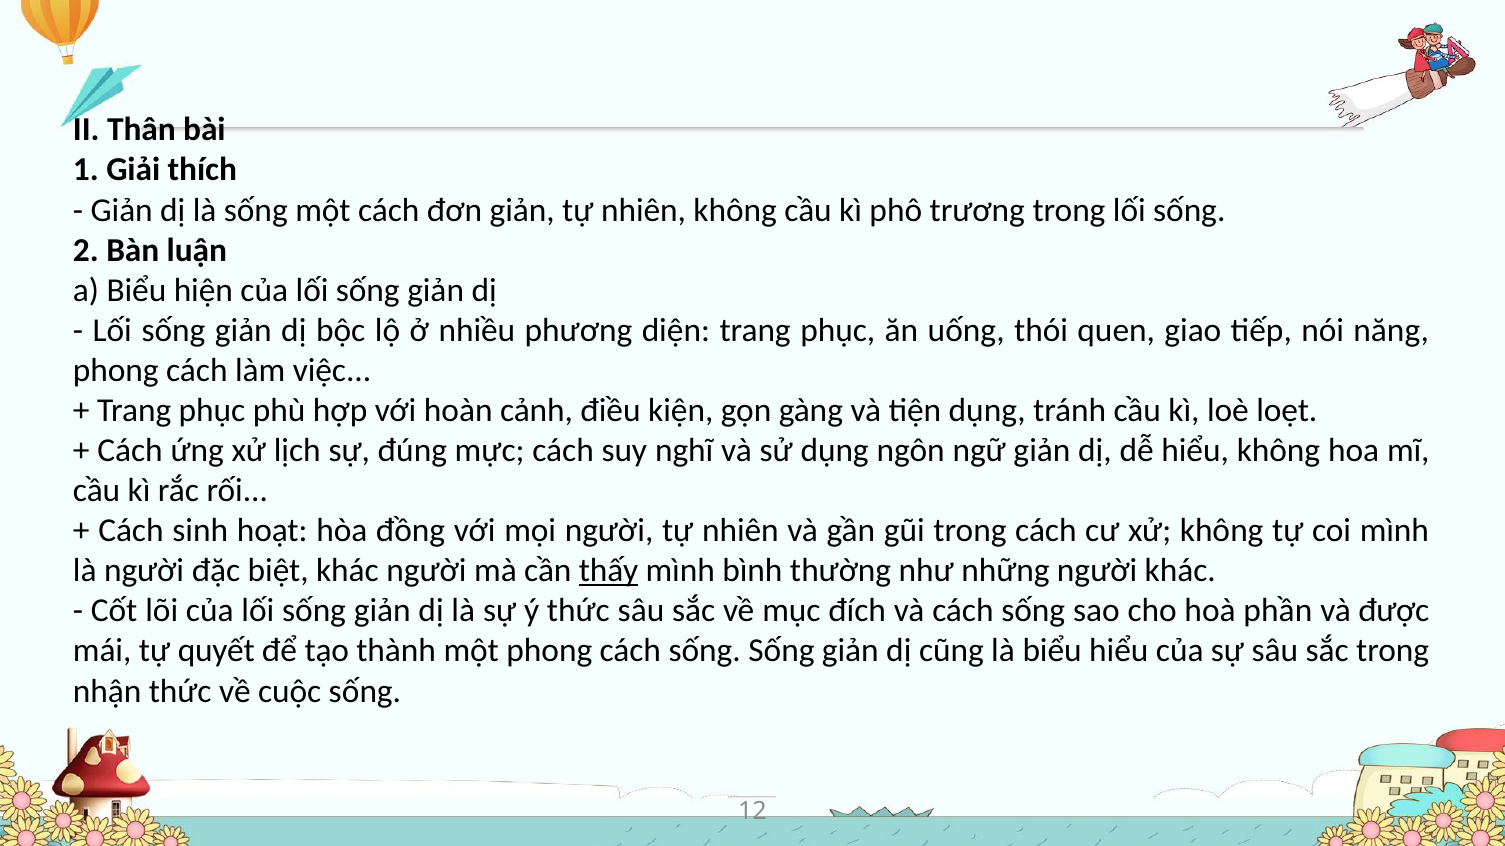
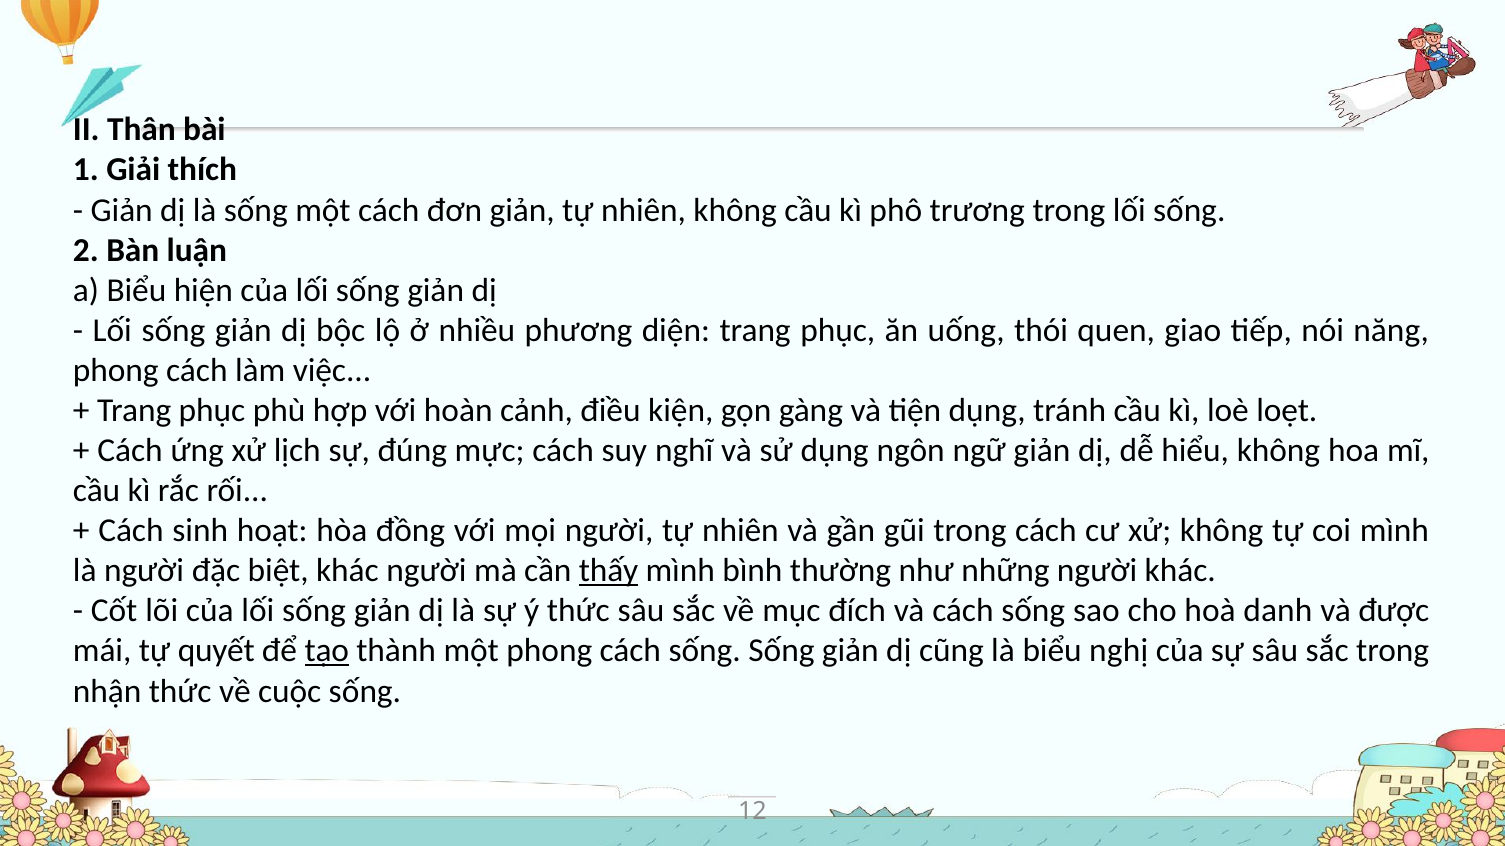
phần: phần -> danh (1278, 611)
tạo underline: none -> present (327, 651)
biểu hiểu: hiểu -> nghị (1119, 651)
